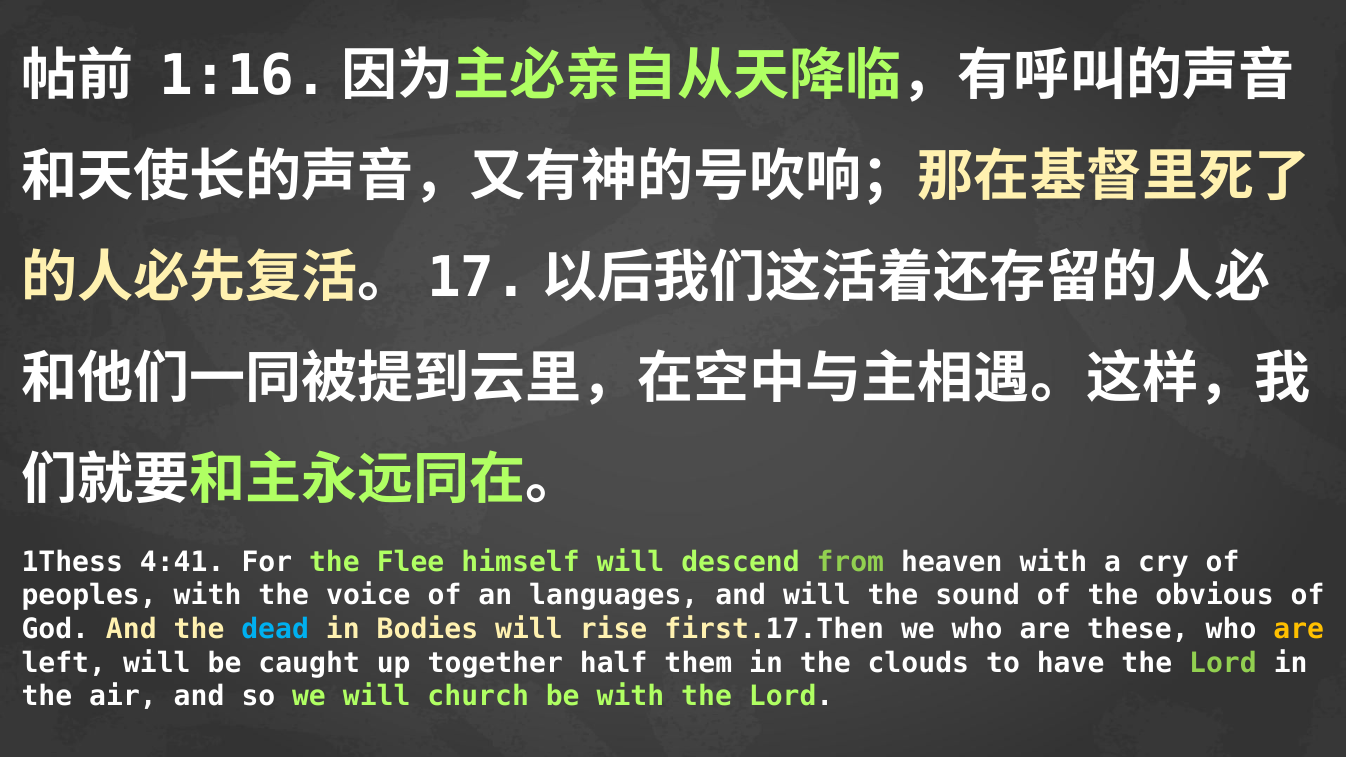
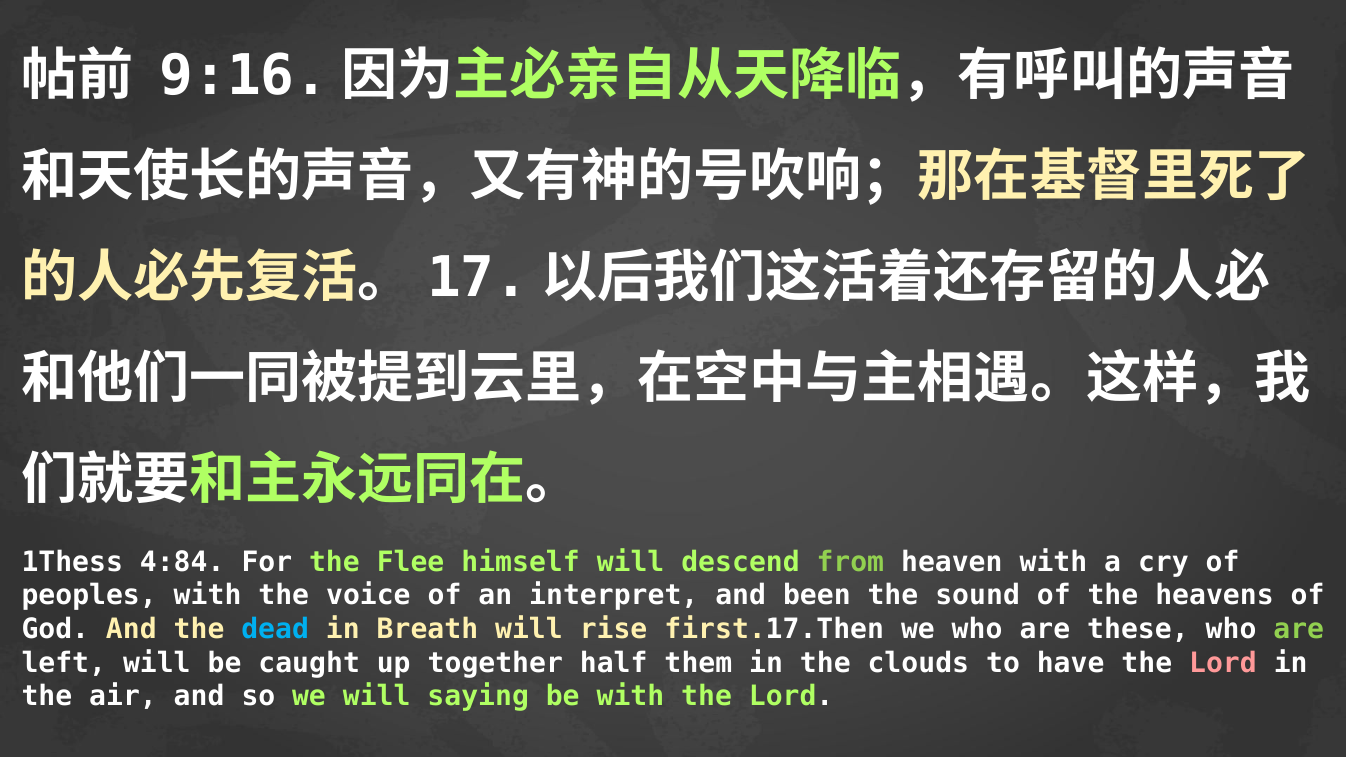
1:16: 1:16 -> 9:16 (244, 76)
4:41: 4:41 -> 4:84 (182, 562)
languages: languages -> interpret (614, 596)
and will: will -> been (817, 596)
obvious: obvious -> heavens (1214, 596)
Bodies: Bodies -> Breath (427, 629)
are colour: yellow -> light green (1299, 629)
Lord colour: light green -> pink (1223, 663)
church: church -> saying (478, 697)
